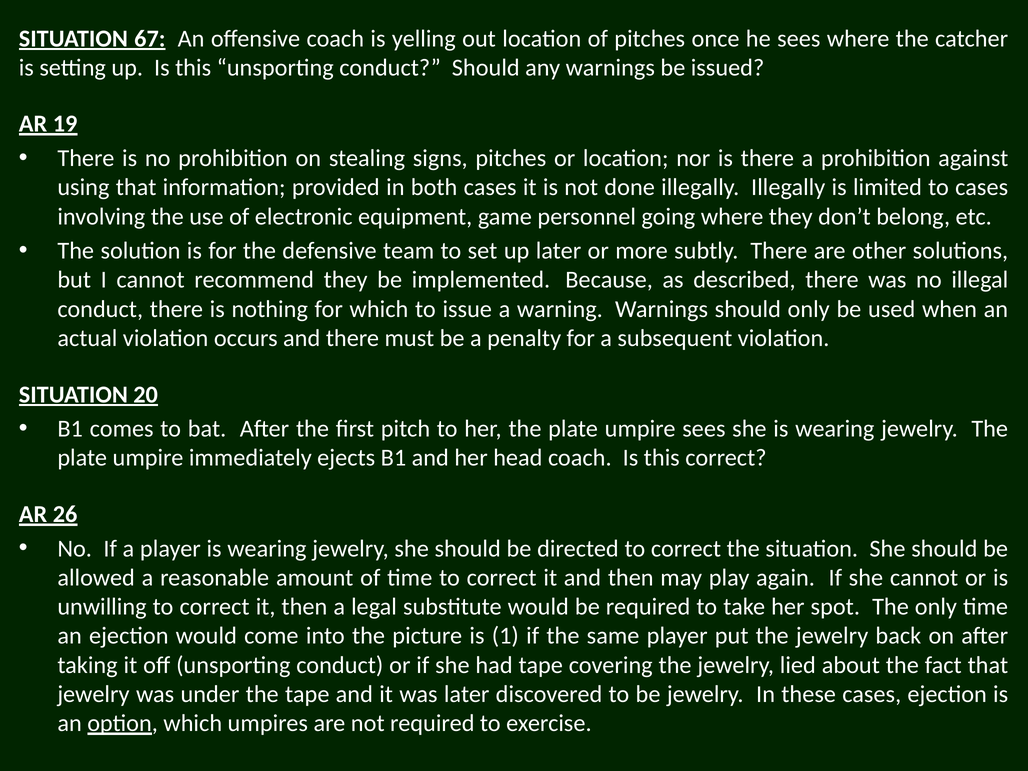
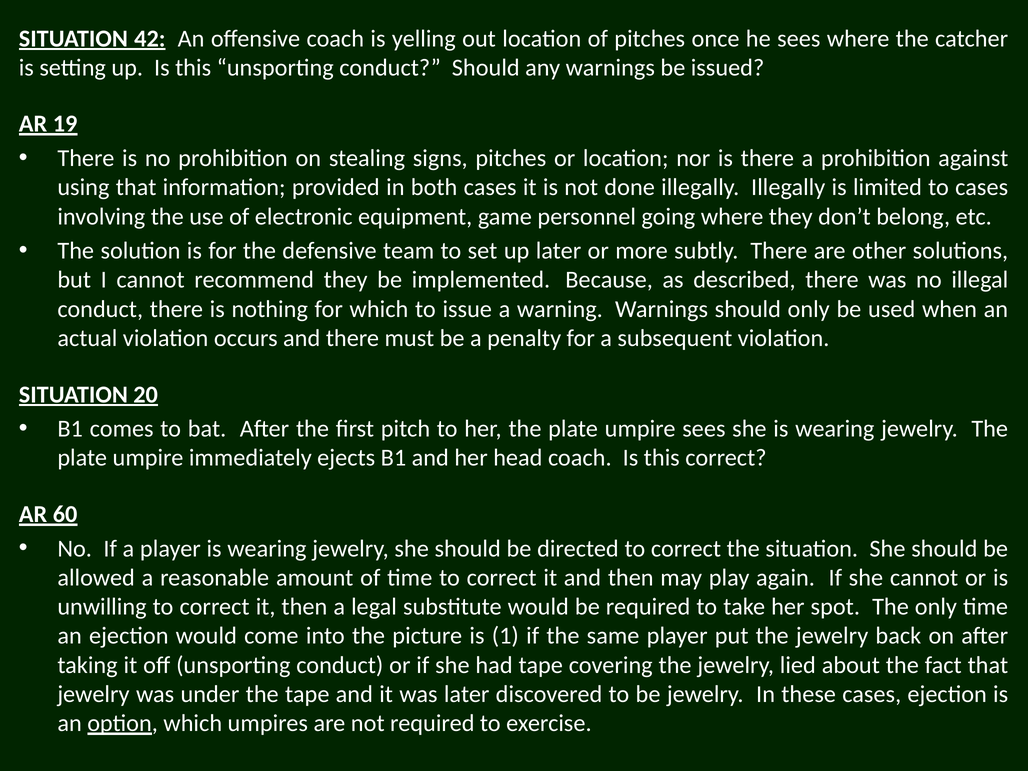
67: 67 -> 42 (150, 39)
26: 26 -> 60 (65, 514)
